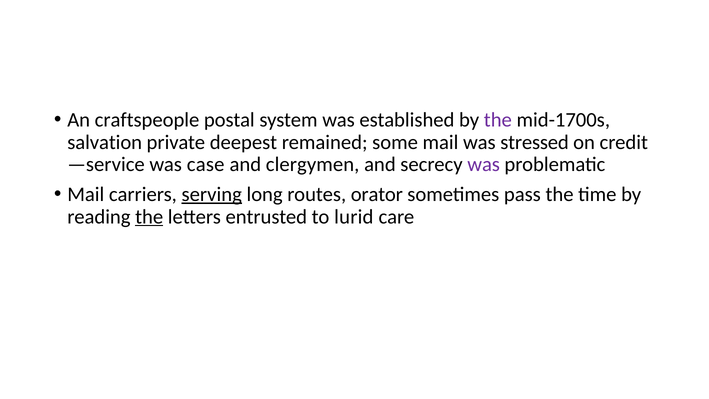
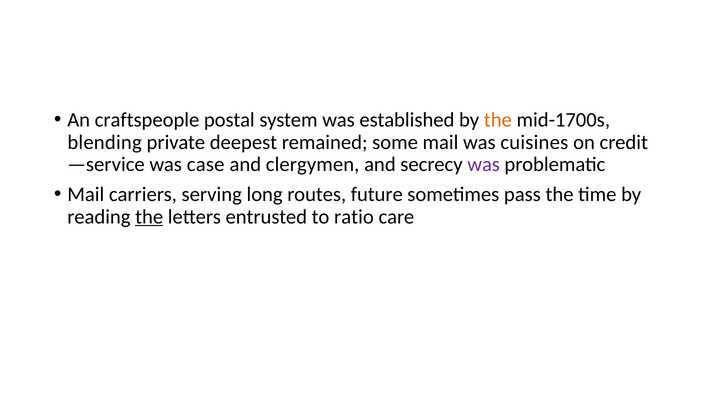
the colour: purple -> orange (498, 120)
salvation: salvation -> blending (105, 142)
stressed: stressed -> cuisines (534, 142)
serving underline: present -> none (212, 194)
orator: orator -> future (377, 194)
lurid: lurid -> ratio (354, 217)
